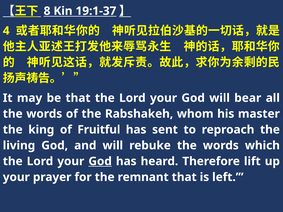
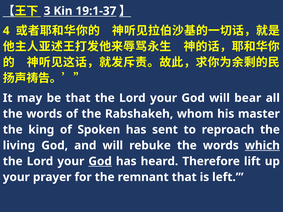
8: 8 -> 3 (47, 11)
Fruitful: Fruitful -> Spoken (99, 130)
which underline: none -> present (262, 146)
